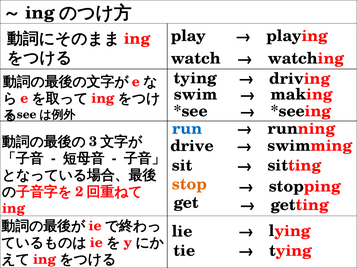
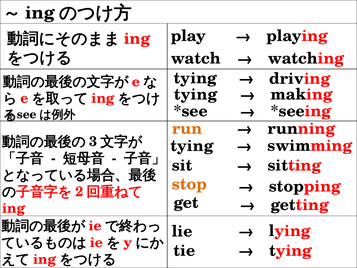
swim: swim -> tying (196, 94)
run colour: blue -> orange (187, 128)
drive: drive -> tying (192, 146)
